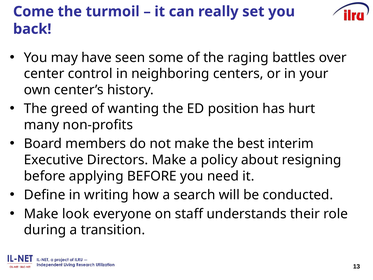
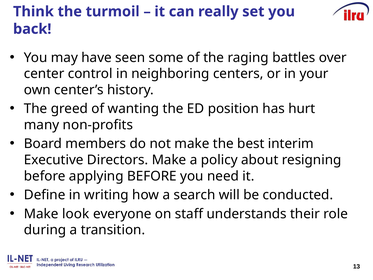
Come: Come -> Think (33, 12)
